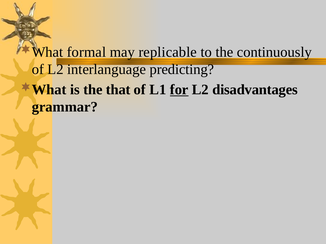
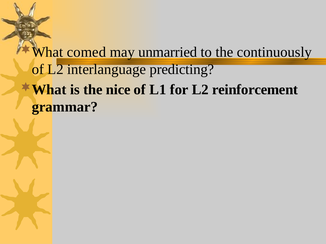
formal: formal -> comed (86, 52)
replicable: replicable -> unmarried (168, 52)
that: that -> nice (118, 90)
for underline: present -> none (179, 90)
disadvantages: disadvantages -> reinforcement (255, 90)
